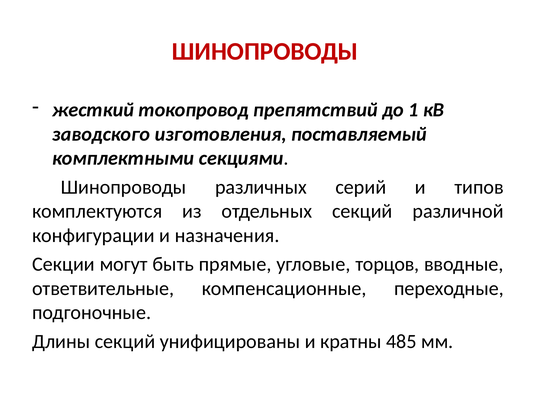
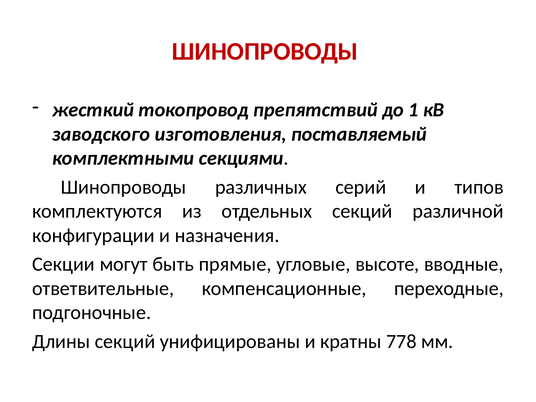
торцов: торцов -> высоте (387, 264)
485: 485 -> 778 (401, 342)
